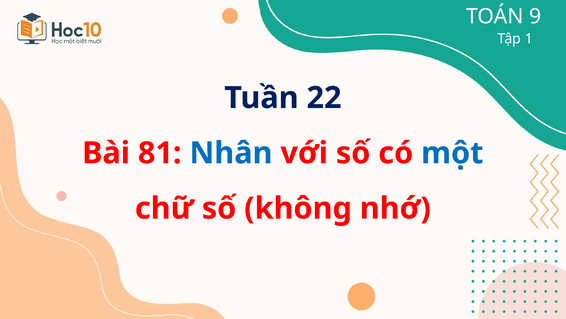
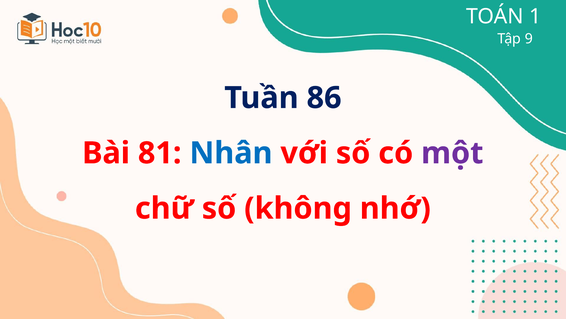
9: 9 -> 1 (535, 16)
1: 1 -> 9 (529, 39)
22: 22 -> 86 (324, 98)
một colour: blue -> purple (452, 153)
